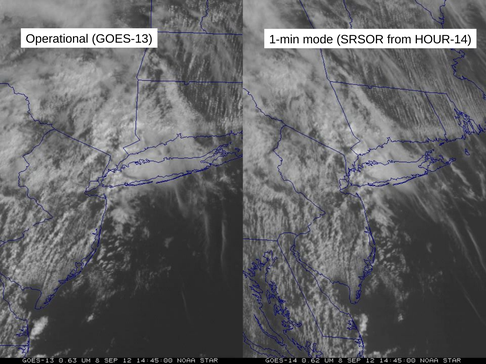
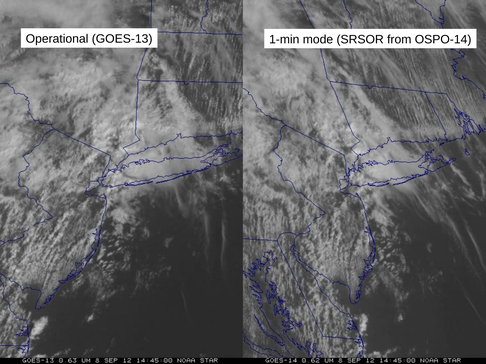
HOUR-14: HOUR-14 -> OSPO-14 (443, 39)
